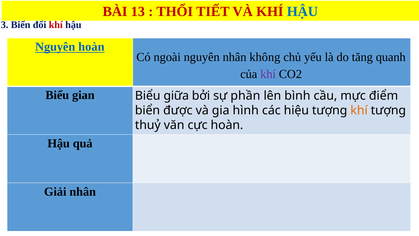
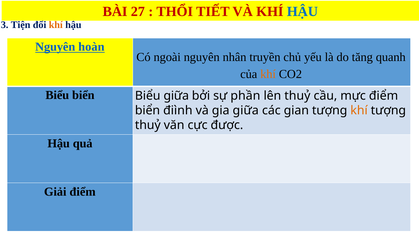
13: 13 -> 27 (138, 12)
3 Biển: Biển -> Tiện (21, 25)
khí colour: red -> orange (56, 25)
không: không -> truyền (265, 57)
khí colour: purple -> orange (268, 74)
Biểu gian: gian -> biển (83, 95)
lên bình: bình -> thuỷ (297, 96)
được: được -> điình (178, 110)
gia hình: hình -> giữa (246, 110)
hiệu: hiệu -> gian (296, 110)
cực hoàn: hoàn -> được (227, 125)
Giải nhân: nhân -> điểm (83, 192)
